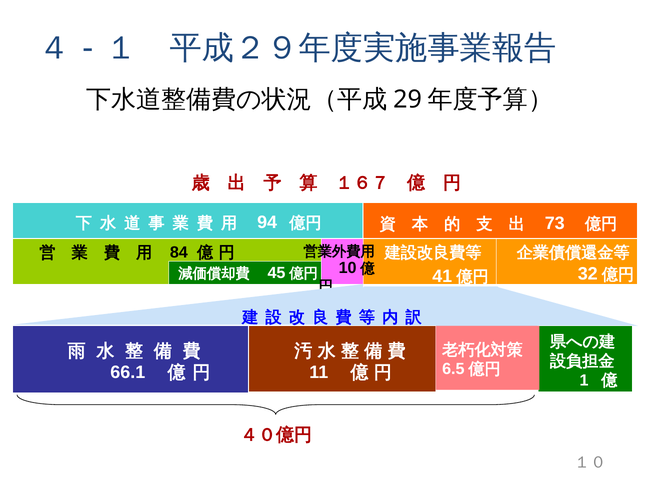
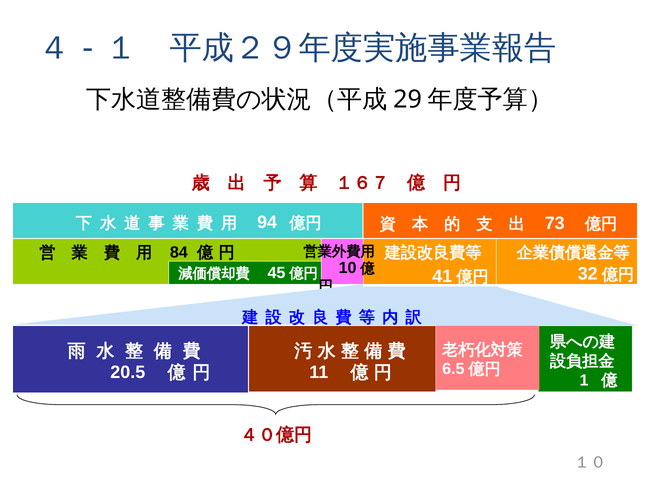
66.1: 66.1 -> 20.5 (128, 372)
